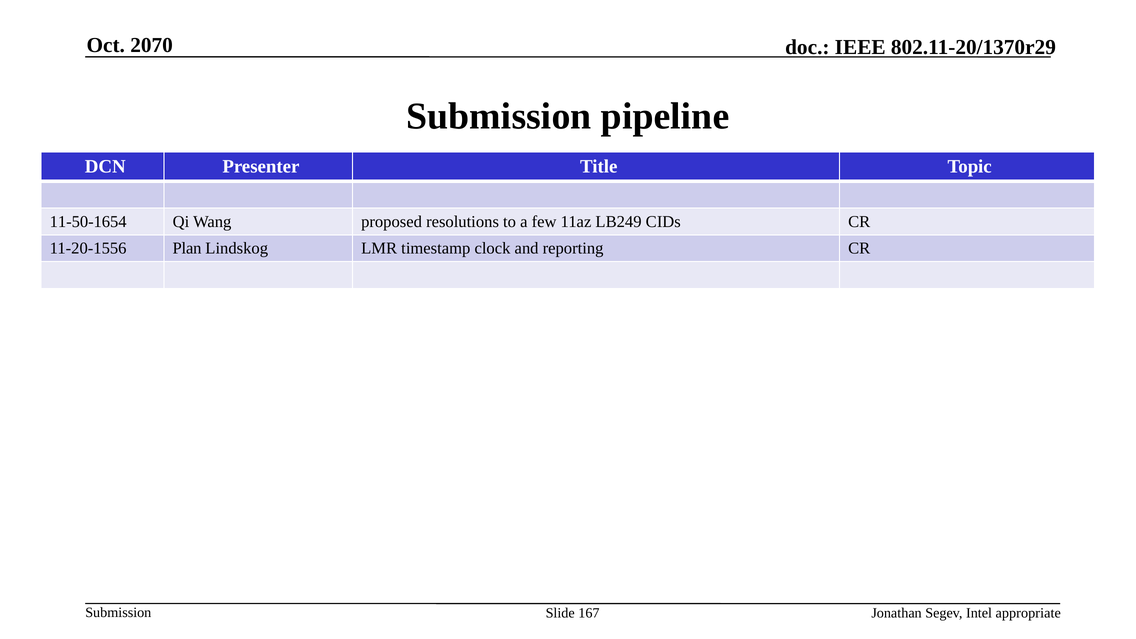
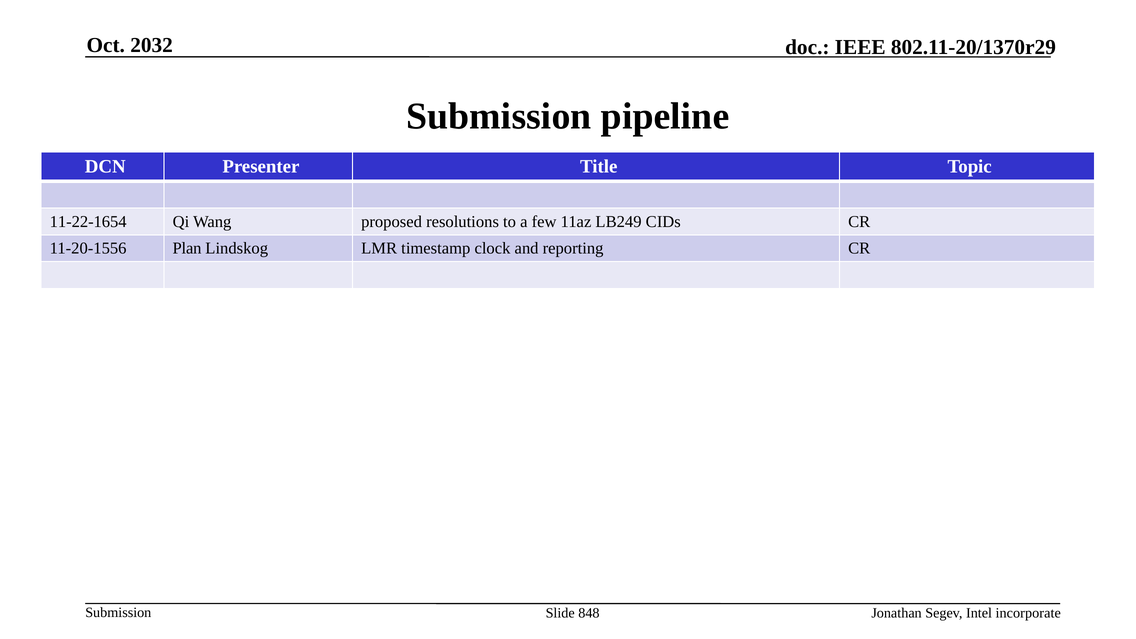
2070: 2070 -> 2032 (152, 45)
11-50-1654: 11-50-1654 -> 11-22-1654 (88, 222)
167: 167 -> 848 (589, 613)
appropriate: appropriate -> incorporate (1028, 613)
